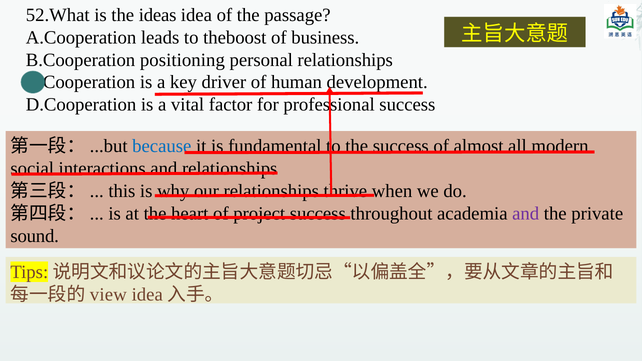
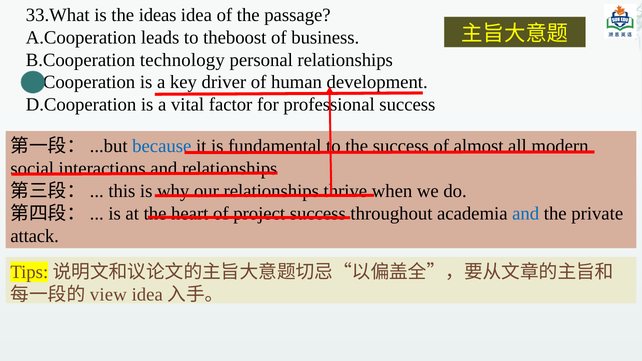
52.What: 52.What -> 33.What (58, 15)
positioning: positioning -> technology (182, 60)
and colour: purple -> blue (526, 213)
sound: sound -> attack (35, 236)
